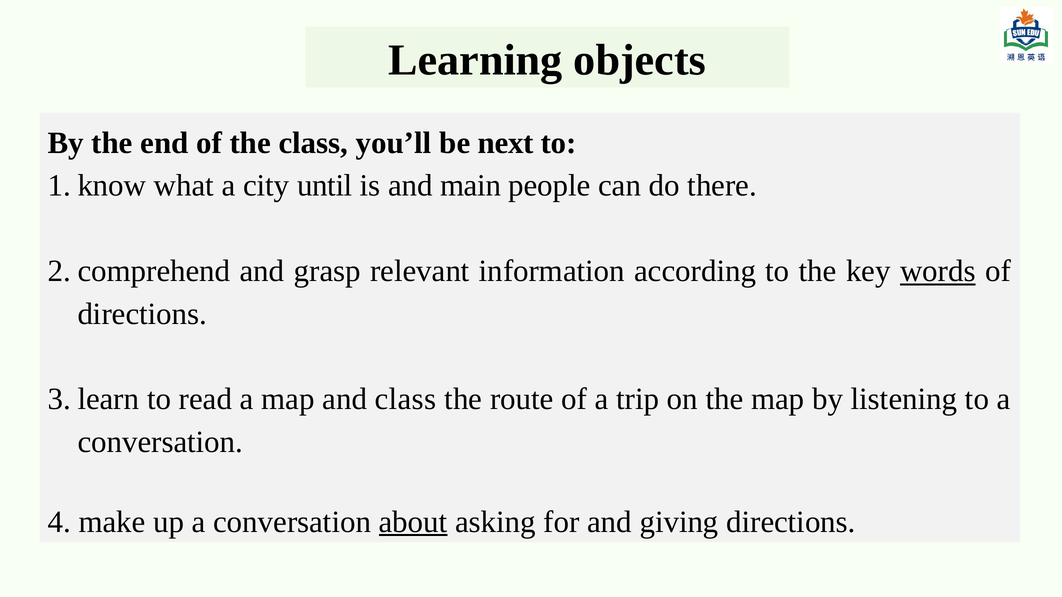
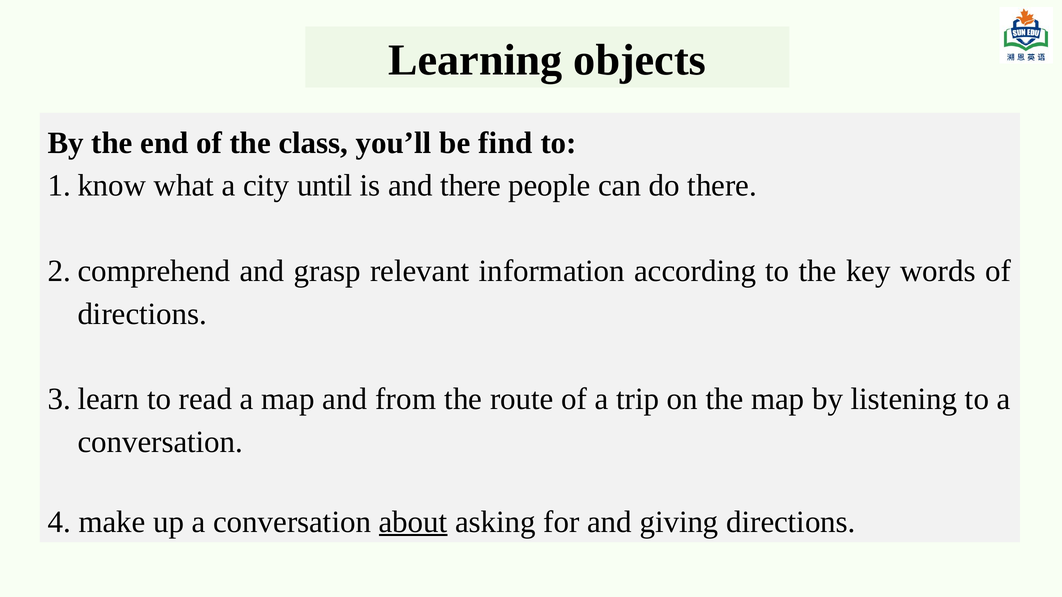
next: next -> find (505, 143)
and main: main -> there (471, 186)
words underline: present -> none (938, 271)
and class: class -> from (406, 399)
